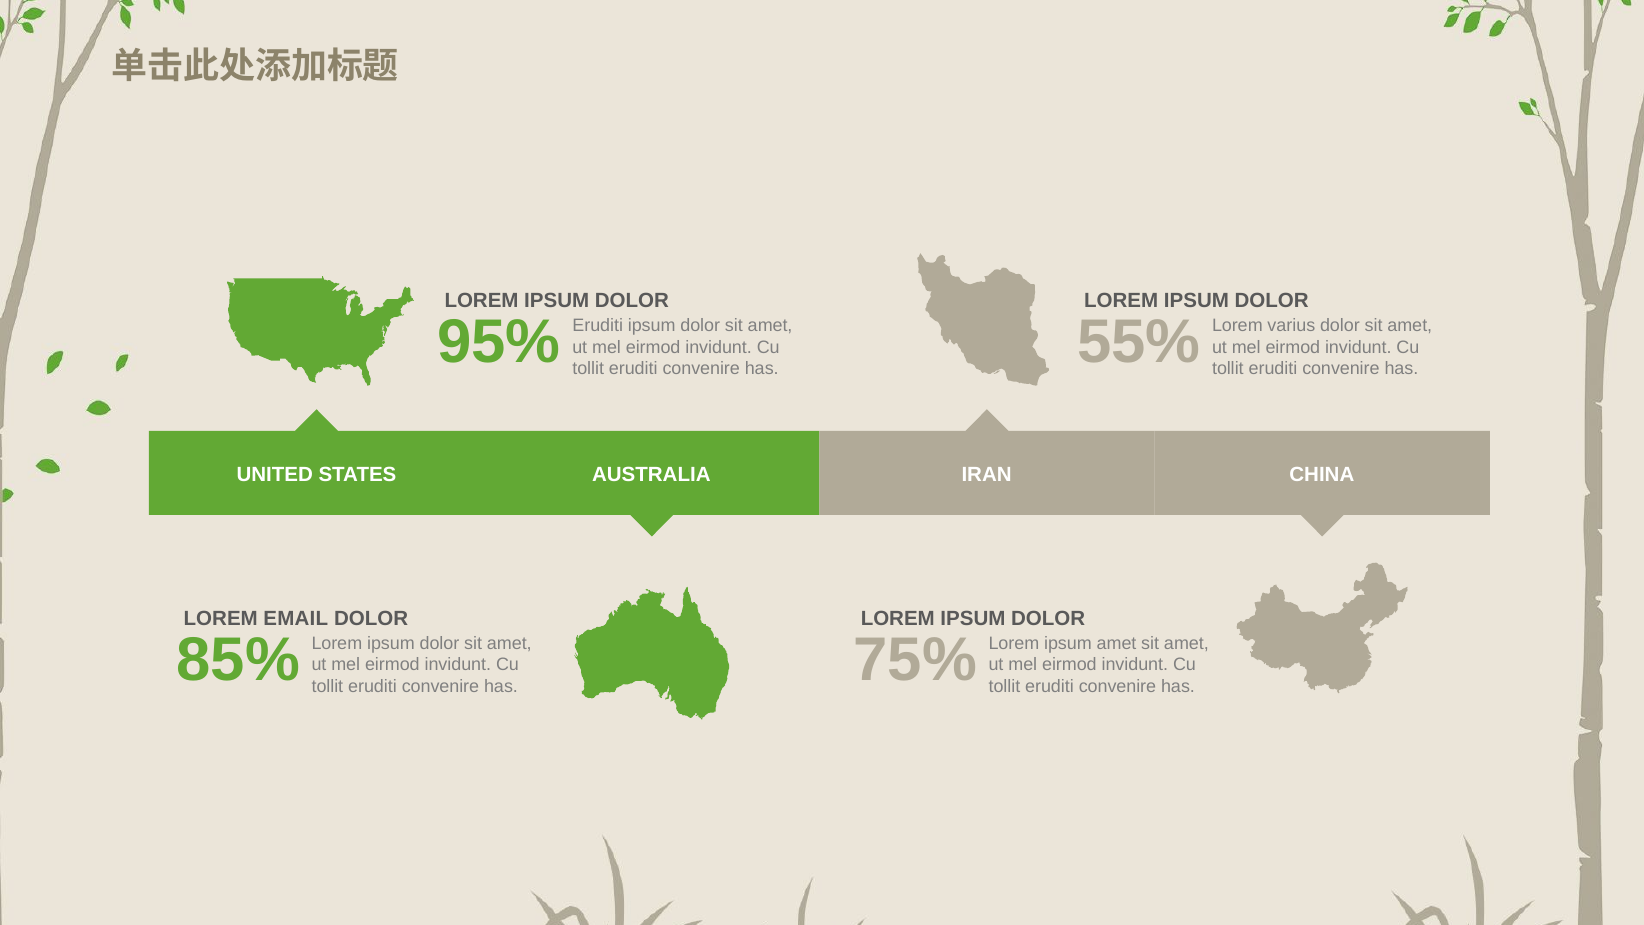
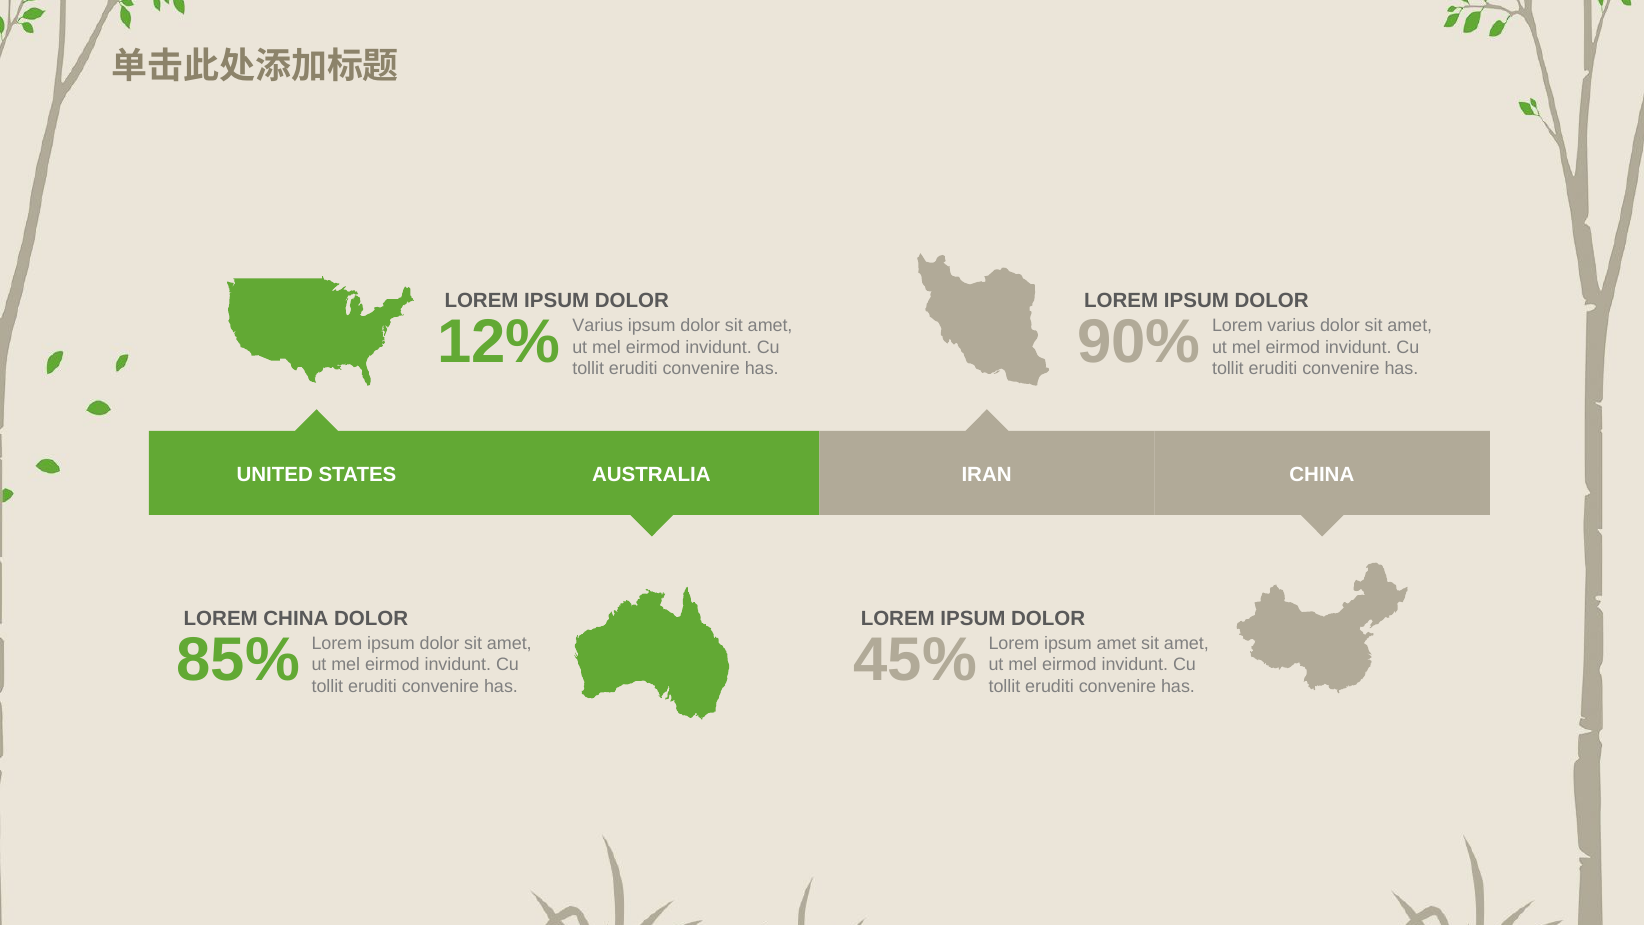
95%: 95% -> 12% (499, 342)
55%: 55% -> 90% (1139, 342)
Eruditi: Eruditi -> Varius (598, 326)
LOREM EMAIL: EMAIL -> CHINA (296, 618)
75%: 75% -> 45% (915, 660)
